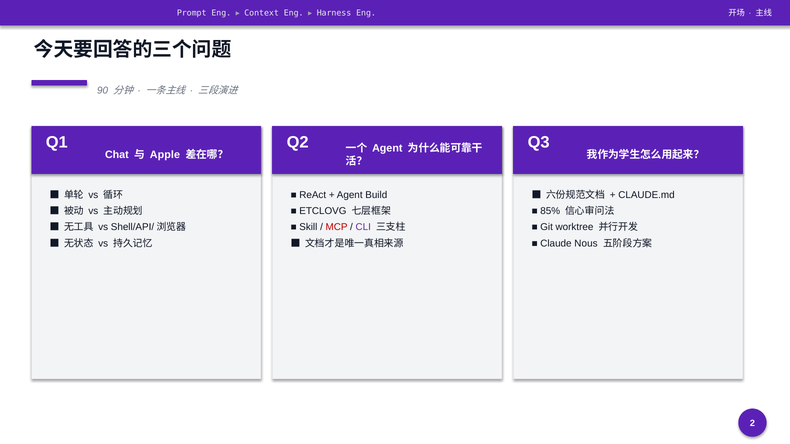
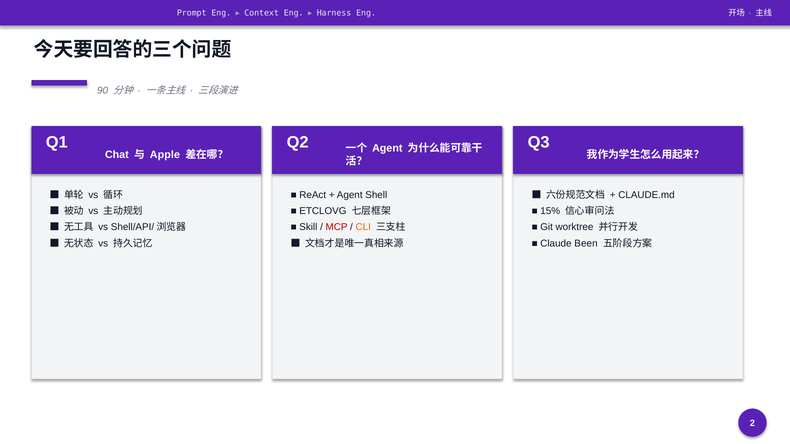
Build: Build -> Shell (376, 195)
85%: 85% -> 15% (550, 211)
CLI colour: purple -> orange (363, 227)
Nous: Nous -> Been (586, 243)
